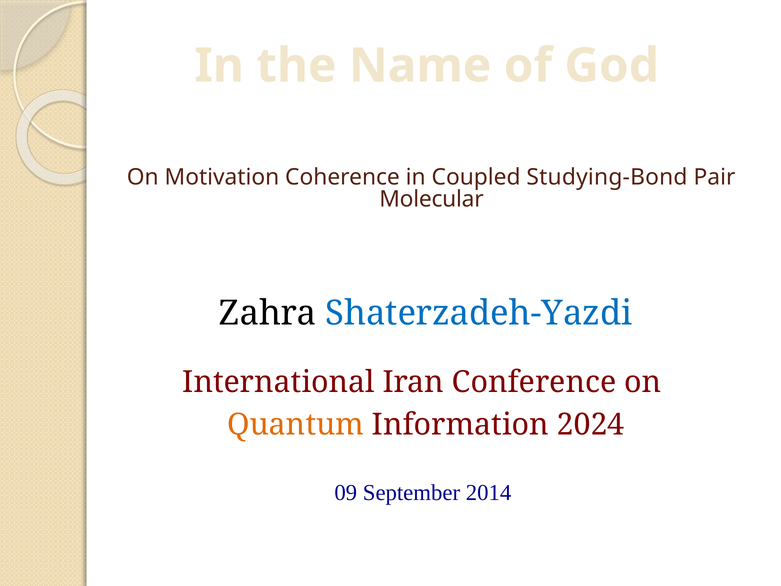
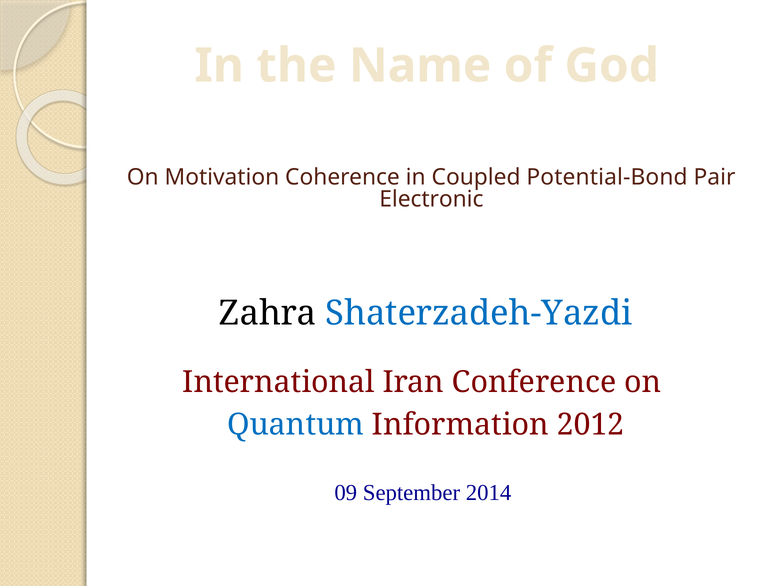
Studying-Bond: Studying-Bond -> Potential-Bond (607, 177)
Molecular: Molecular -> Electronic (431, 199)
Quantum colour: orange -> blue (296, 425)
2024: 2024 -> 2012 (591, 425)
